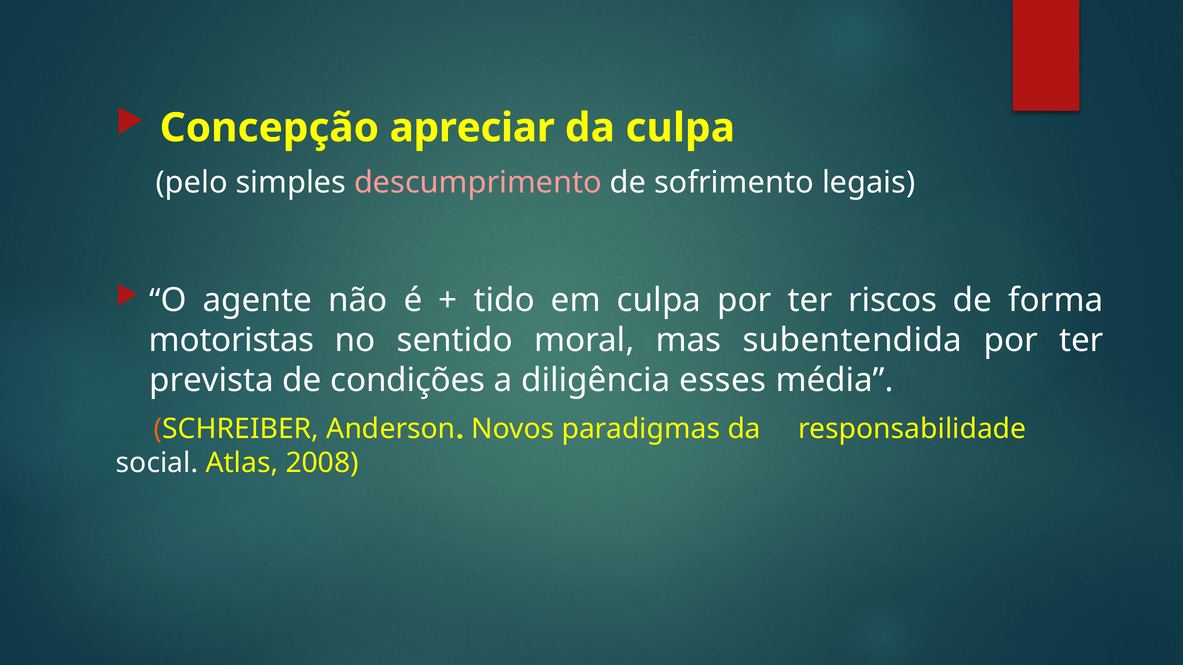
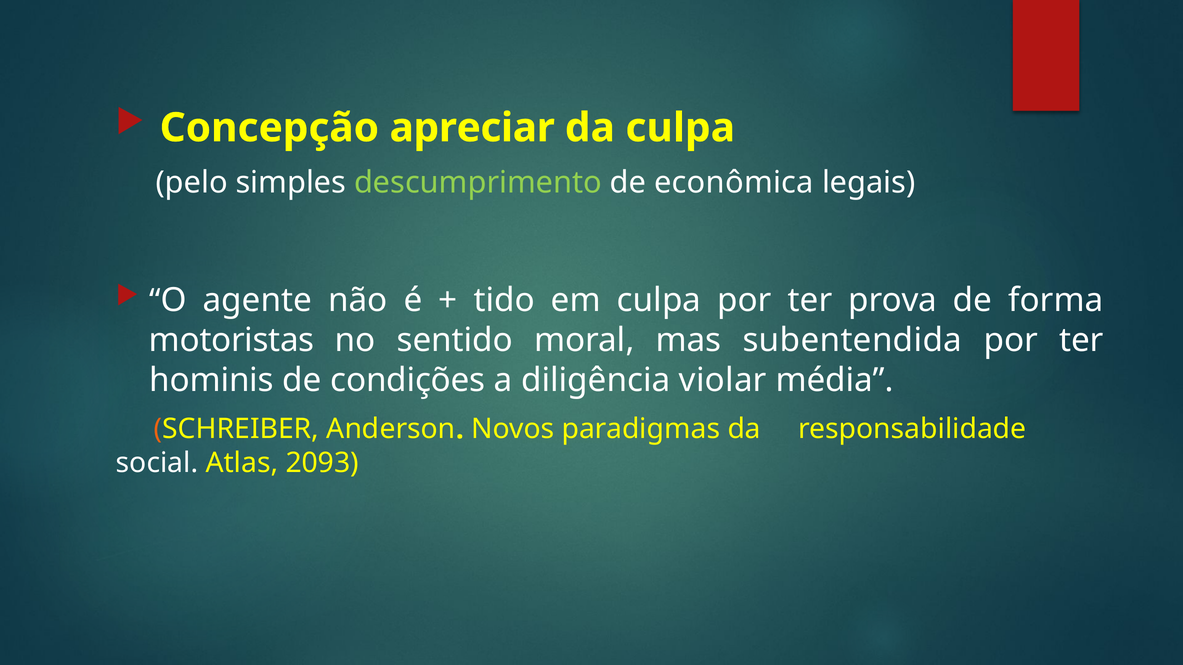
descumprimento colour: pink -> light green (478, 182)
sofrimento: sofrimento -> econômica (734, 182)
riscos: riscos -> prova (893, 300)
prevista: prevista -> hominis (212, 380)
esses: esses -> violar (723, 380)
2008: 2008 -> 2093 (322, 463)
